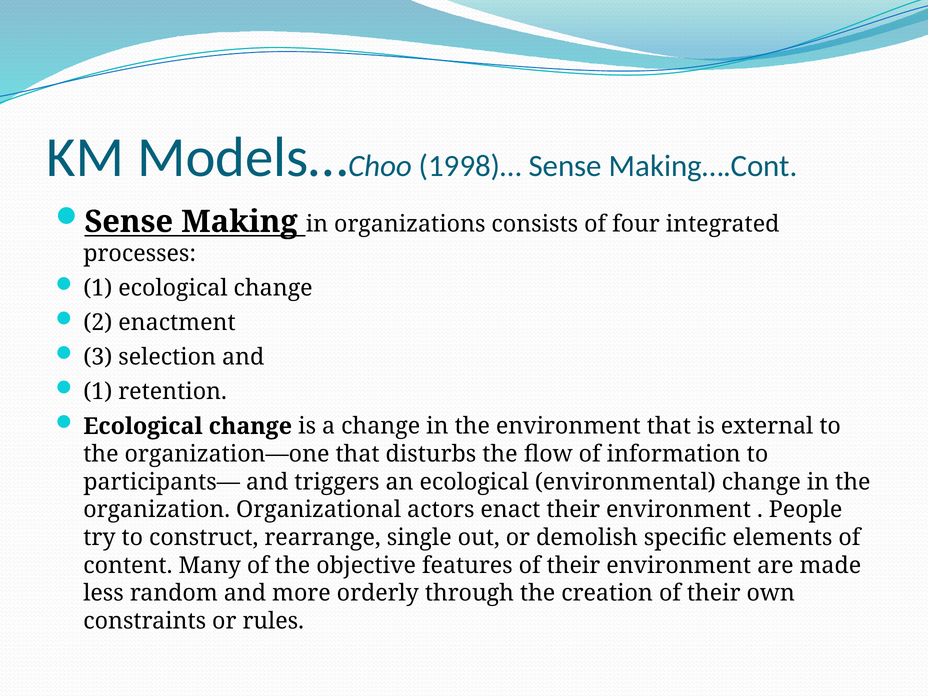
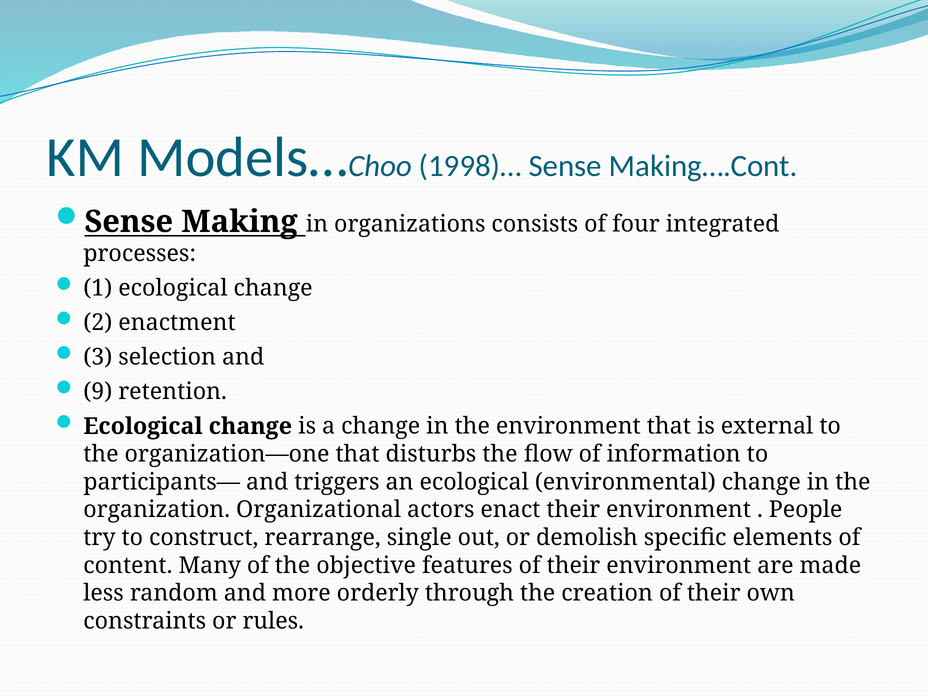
1: 1 -> 9 (98, 392)
